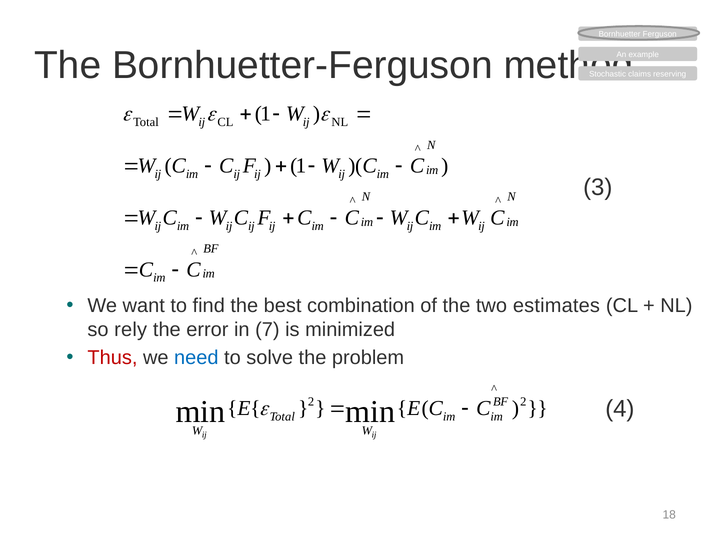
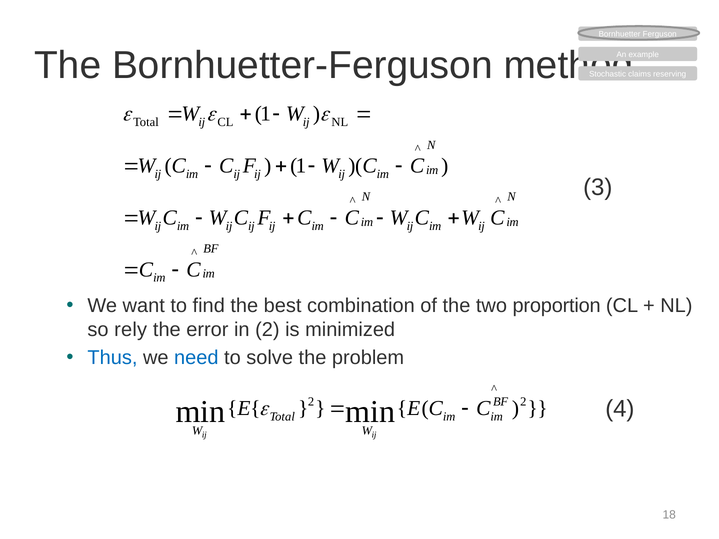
estimates: estimates -> proportion (557, 306)
in 7: 7 -> 2 (267, 330)
Thus colour: red -> blue (112, 358)
